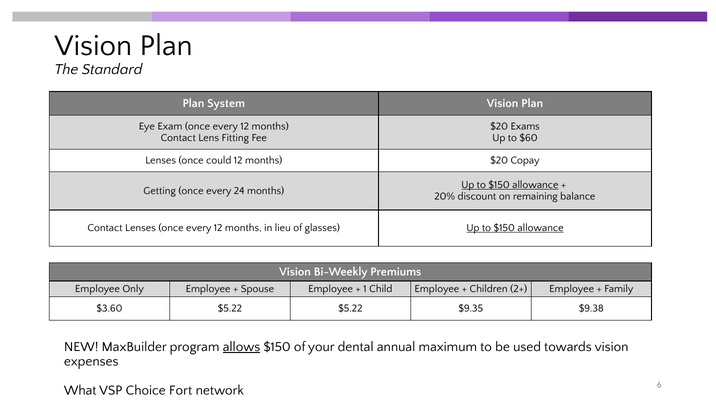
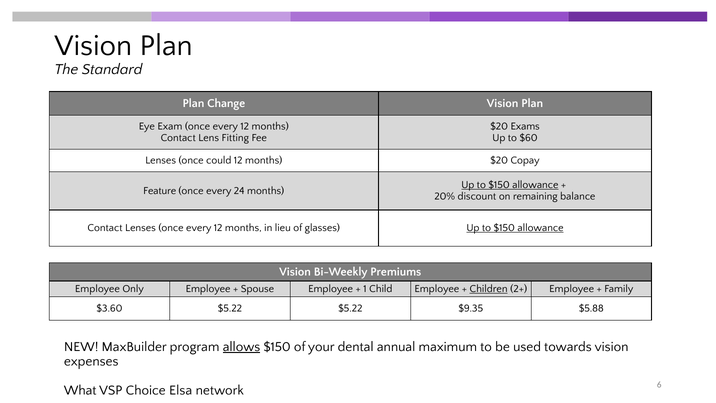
System: System -> Change (226, 103)
Getting: Getting -> Feature (160, 191)
Children underline: none -> present (489, 289)
$9.38: $9.38 -> $5.88 (591, 308)
Fort: Fort -> Elsa (181, 390)
